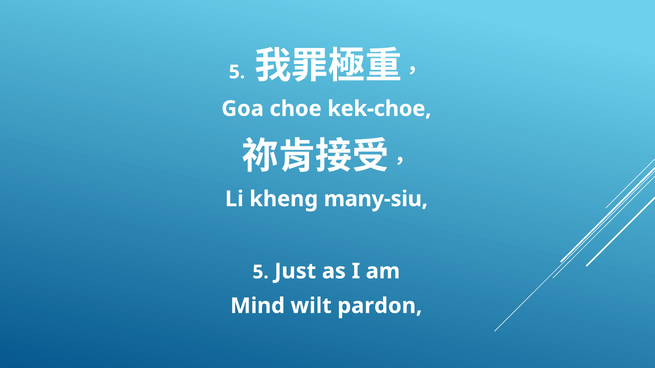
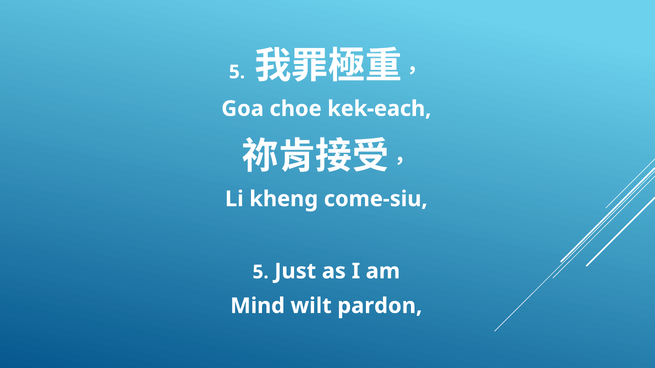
kek-choe: kek-choe -> kek-each (379, 109)
many-siu: many-siu -> come-siu (376, 199)
